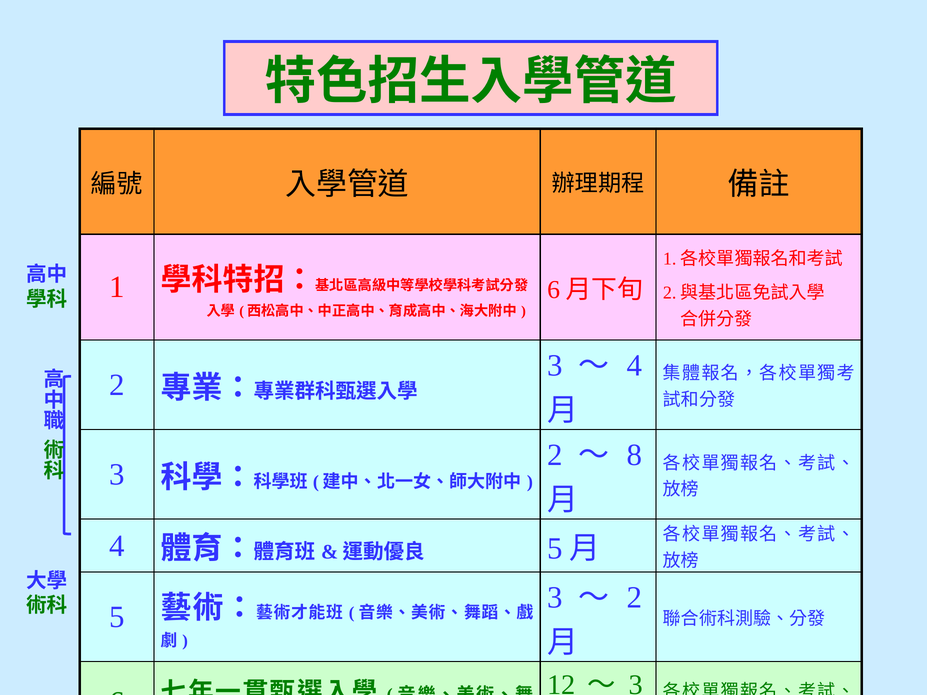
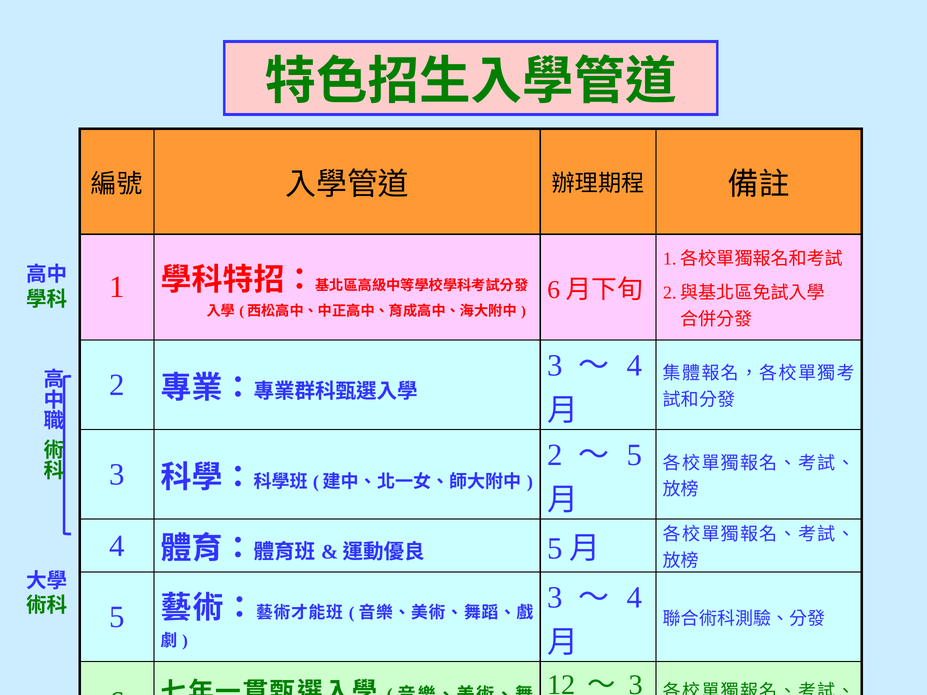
8: 8 -> 5 (635, 455)
2: 2 -> 4 (635, 598)
